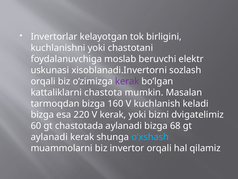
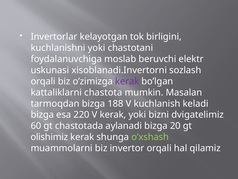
160: 160 -> 188 (115, 103)
68: 68 -> 20 (175, 126)
aylanadi: aylanadi -> olishimiz (49, 137)
o’xshash colour: light blue -> light green (150, 137)
